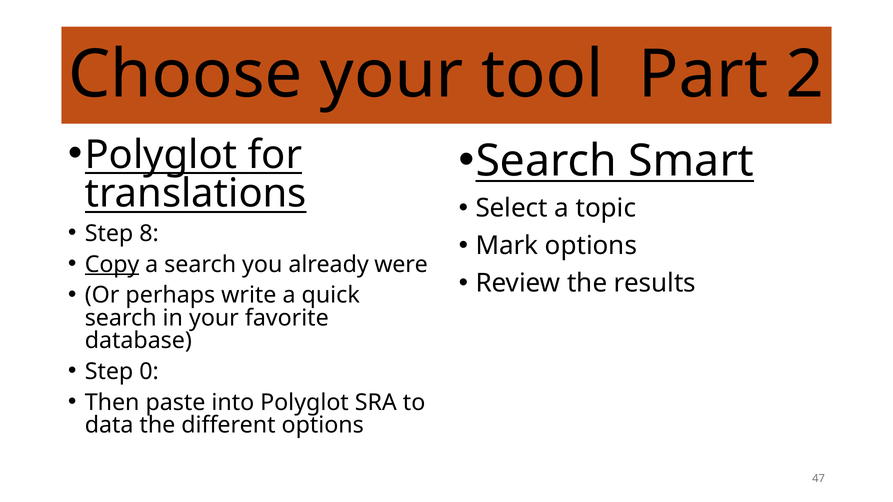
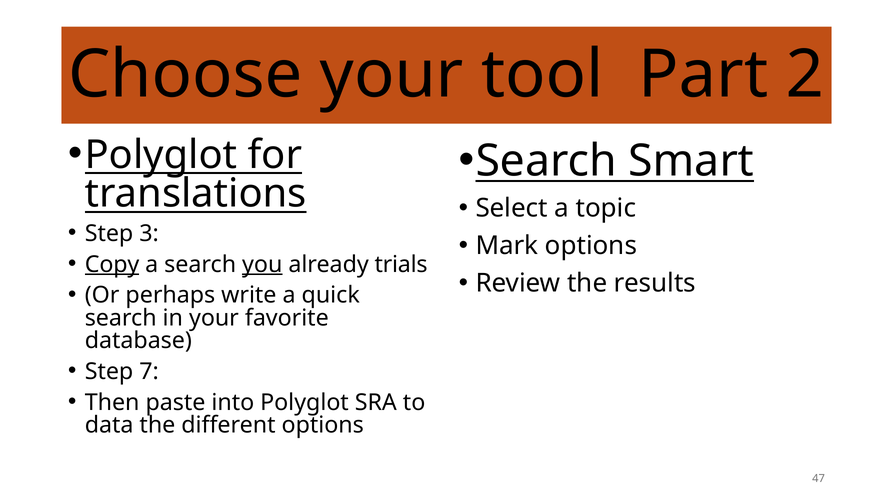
8: 8 -> 3 (149, 234)
you underline: none -> present (262, 265)
were: were -> trials (401, 265)
0: 0 -> 7 (149, 372)
